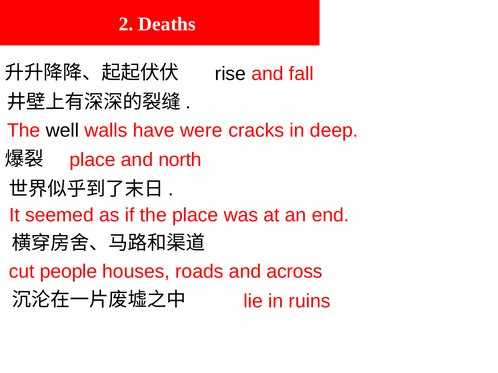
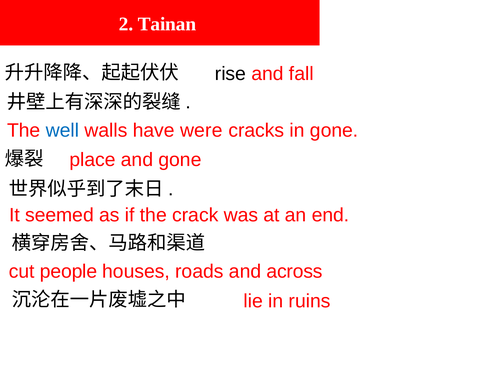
Deaths: Deaths -> Tainan (167, 24)
well colour: black -> blue (62, 131)
in deep: deep -> gone (334, 131)
and north: north -> gone (180, 160)
the place: place -> crack (195, 216)
